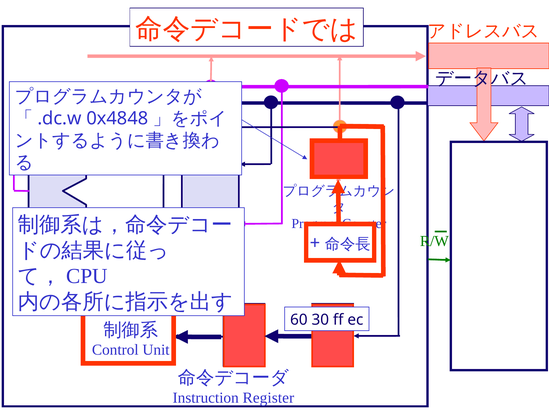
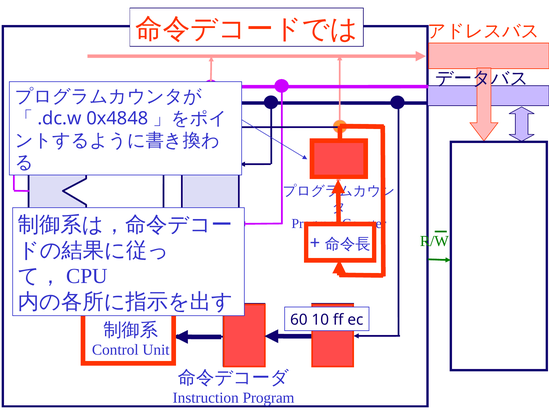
30: 30 -> 10 (320, 320)
Instruction Register: Register -> Program (269, 397)
